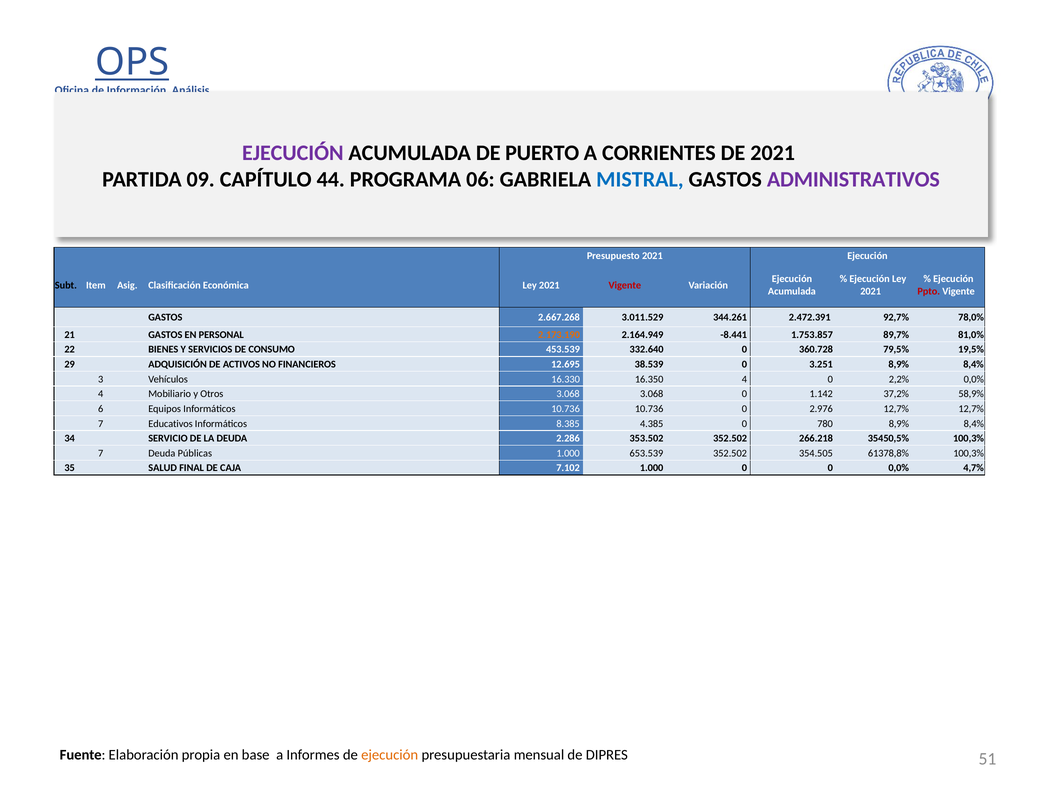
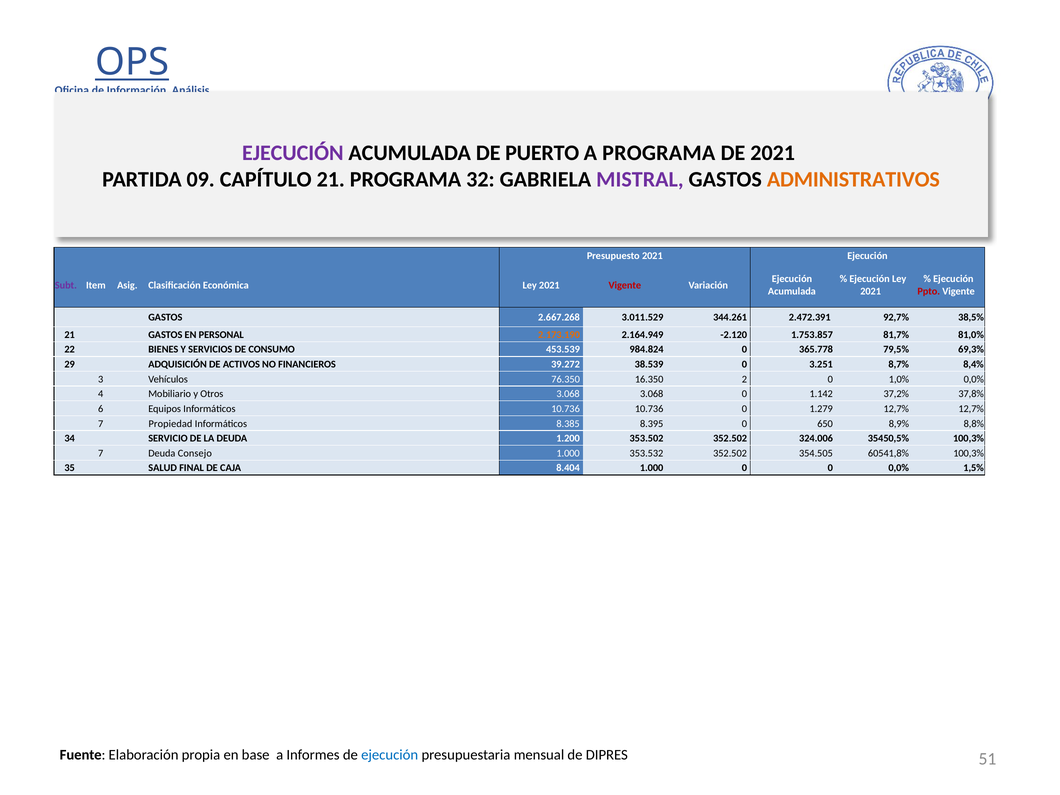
A CORRIENTES: CORRIENTES -> PROGRAMA (659, 153)
CAPÍTULO 44: 44 -> 21 (331, 179)
06: 06 -> 32 (480, 179)
MISTRAL colour: blue -> purple (640, 179)
ADMINISTRATIVOS colour: purple -> orange (853, 179)
Subt colour: black -> purple (66, 285)
78,0%: 78,0% -> 38,5% (971, 318)
-8.441: -8.441 -> -2.120 (734, 335)
89,7%: 89,7% -> 81,7% (896, 335)
332.640: 332.640 -> 984.824 (647, 350)
360.728: 360.728 -> 365.778 (816, 350)
19,5%: 19,5% -> 69,3% (971, 350)
12.695: 12.695 -> 39.272 (566, 364)
3.251 8,9%: 8,9% -> 8,7% (899, 364)
16.330: 16.330 -> 76.350 (566, 379)
16.350 4: 4 -> 2 (744, 379)
2,2%: 2,2% -> 1,0% (899, 379)
58,9%: 58,9% -> 37,8% (971, 394)
2.976: 2.976 -> 1.279 (821, 409)
Educativos: Educativos -> Propiedad (170, 424)
4.385: 4.385 -> 8.395 (652, 424)
780: 780 -> 650 (825, 424)
8,4%: 8,4% -> 8,8% (974, 424)
2.286: 2.286 -> 1.200 (568, 438)
266.218: 266.218 -> 324.006 (816, 438)
Públicas: Públicas -> Consejo (195, 453)
653.539: 653.539 -> 353.532 (646, 453)
61378,8%: 61378,8% -> 60541,8% (888, 453)
7.102: 7.102 -> 8.404 (568, 468)
4,7%: 4,7% -> 1,5% (974, 468)
ejecución colour: orange -> blue (390, 755)
